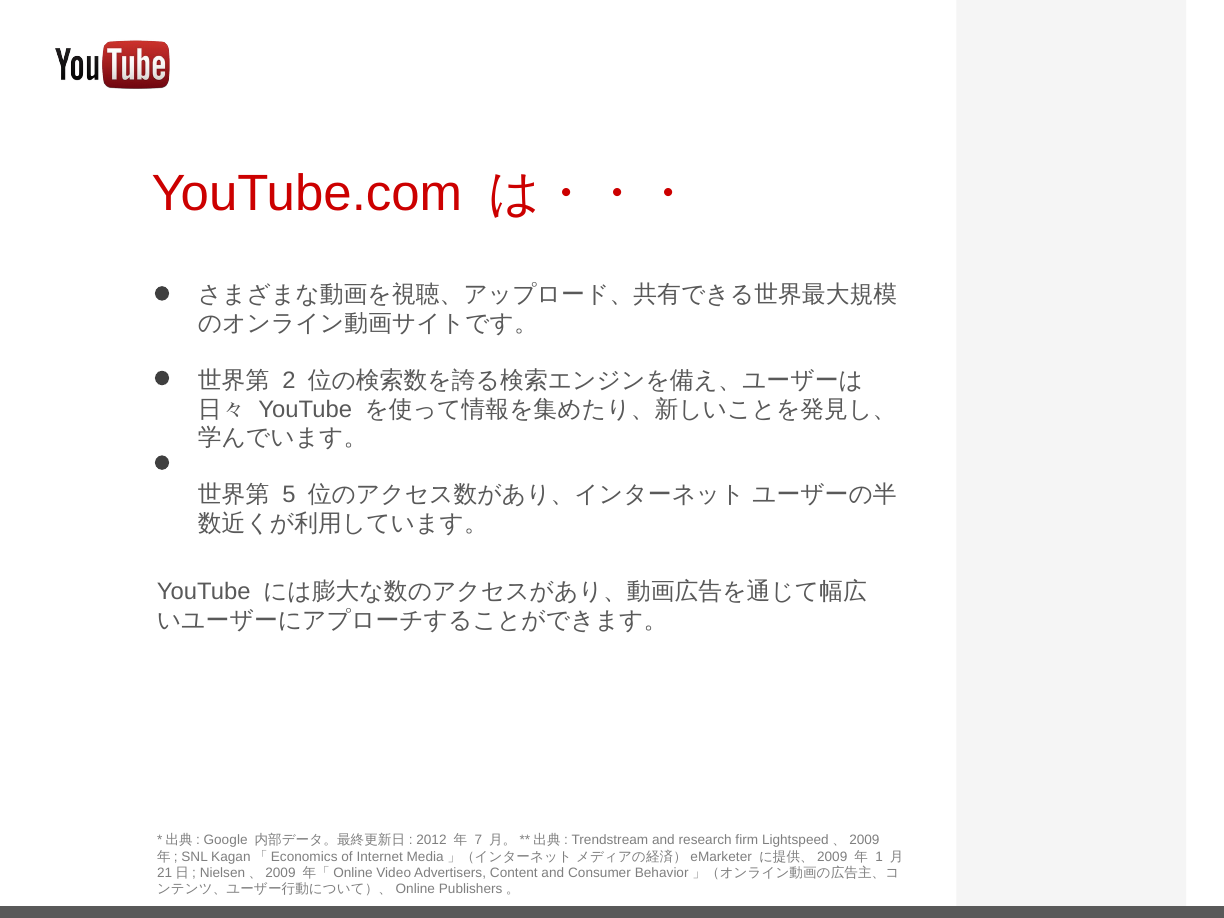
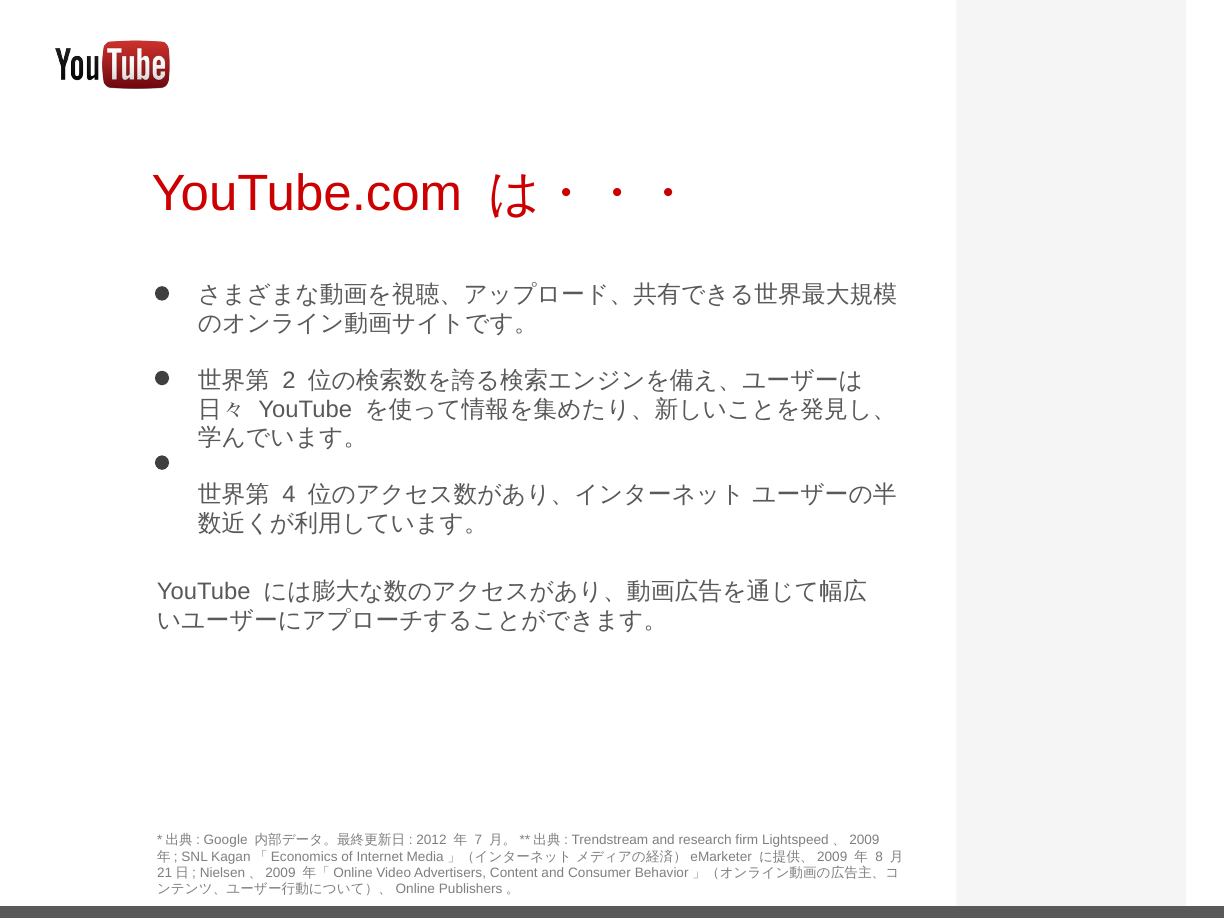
5: 5 -> 4 (289, 495)
1: 1 -> 8 (879, 857)
